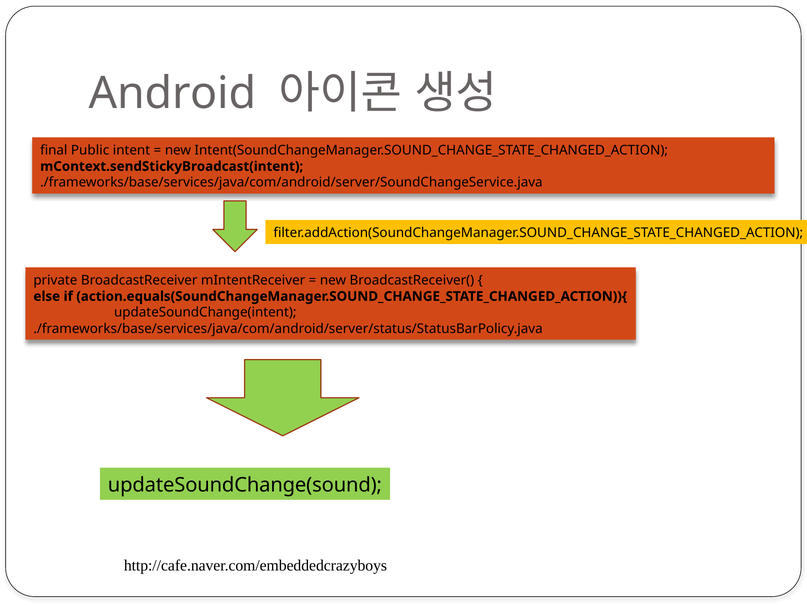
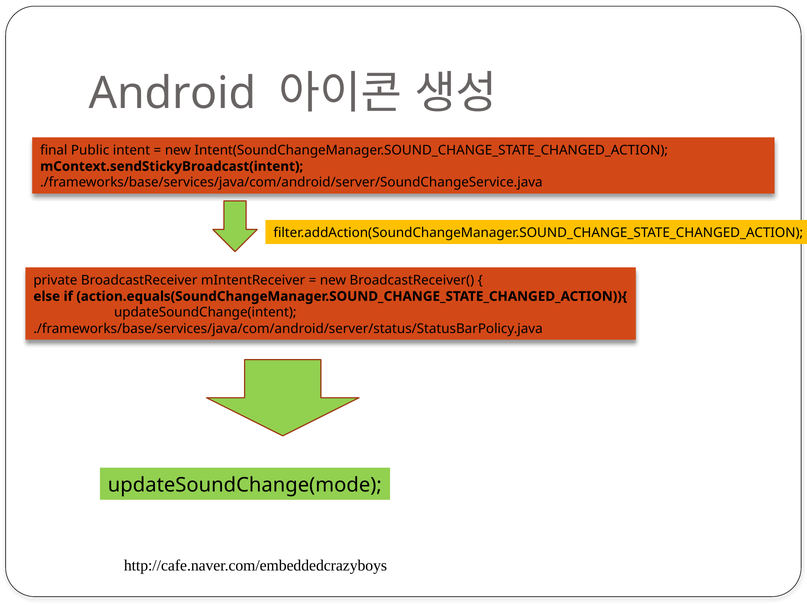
updateSoundChange(sound: updateSoundChange(sound -> updateSoundChange(mode (245, 485)
